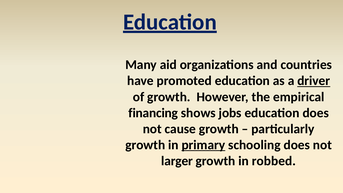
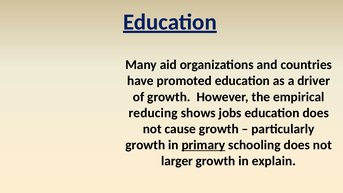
driver underline: present -> none (314, 81)
financing: financing -> reducing (153, 113)
robbed: robbed -> explain (274, 161)
